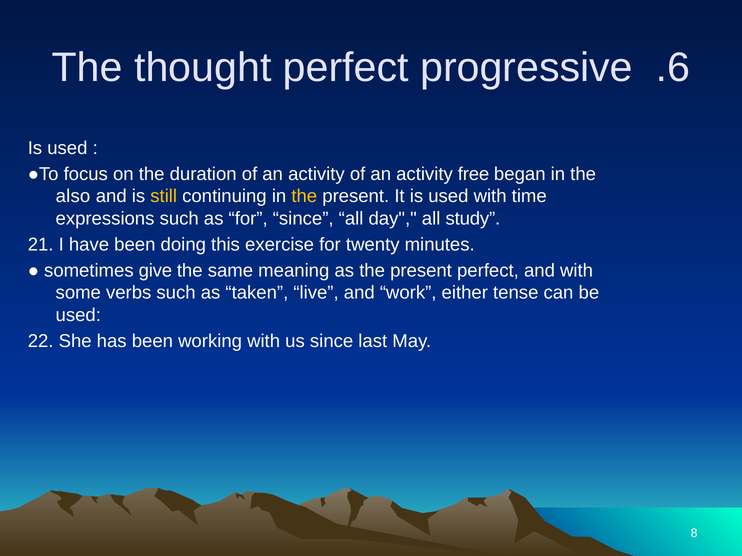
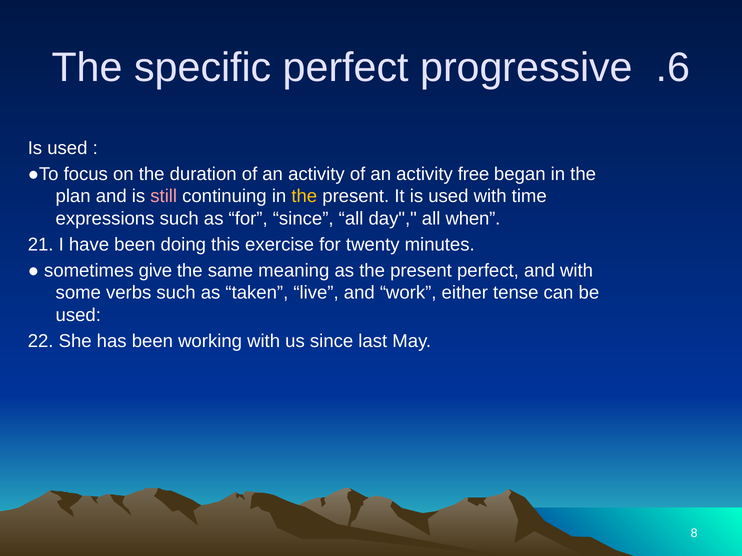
thought: thought -> specific (203, 68)
also: also -> plan (73, 197)
still colour: yellow -> pink (164, 197)
study: study -> when (473, 219)
